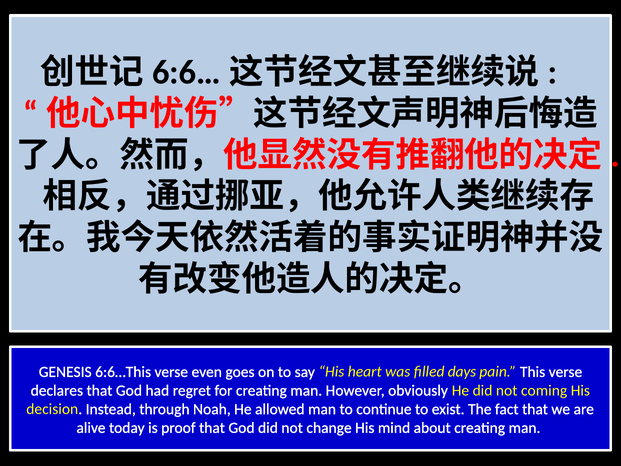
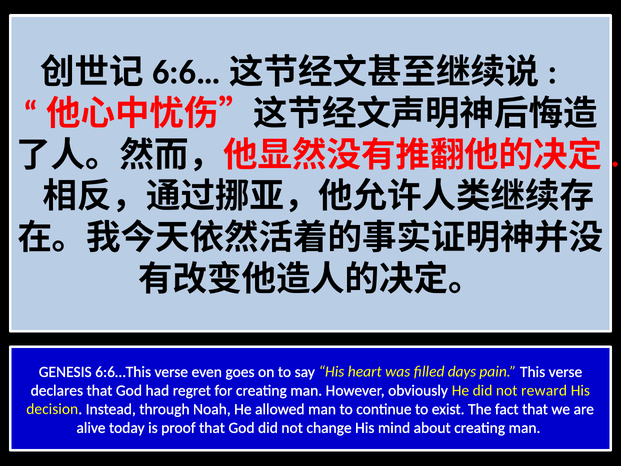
coming: coming -> reward (544, 390)
